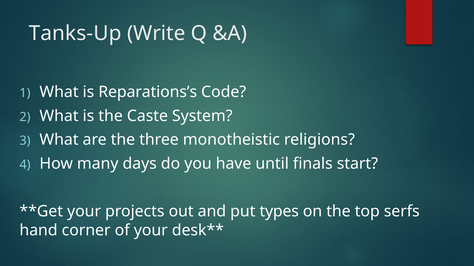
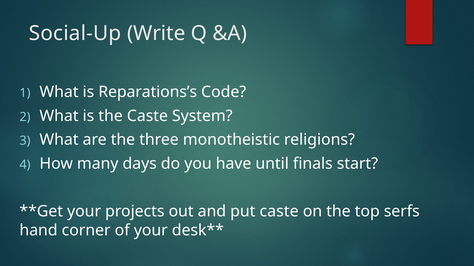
Tanks-Up: Tanks-Up -> Social-Up (75, 33)
put types: types -> caste (279, 212)
